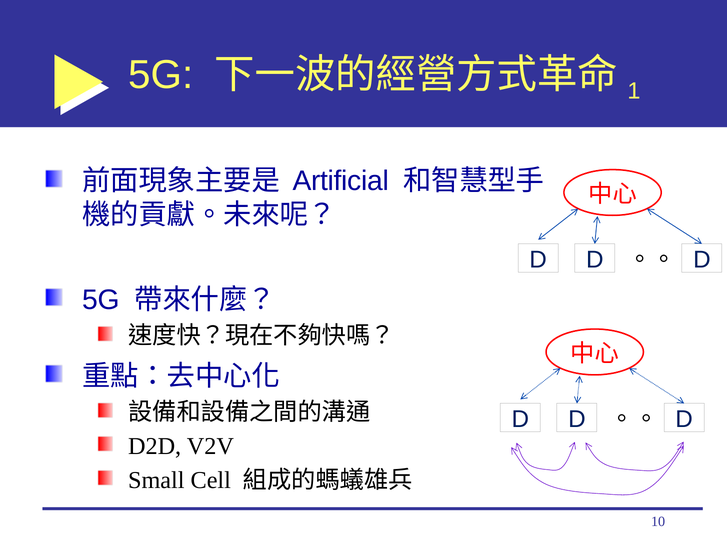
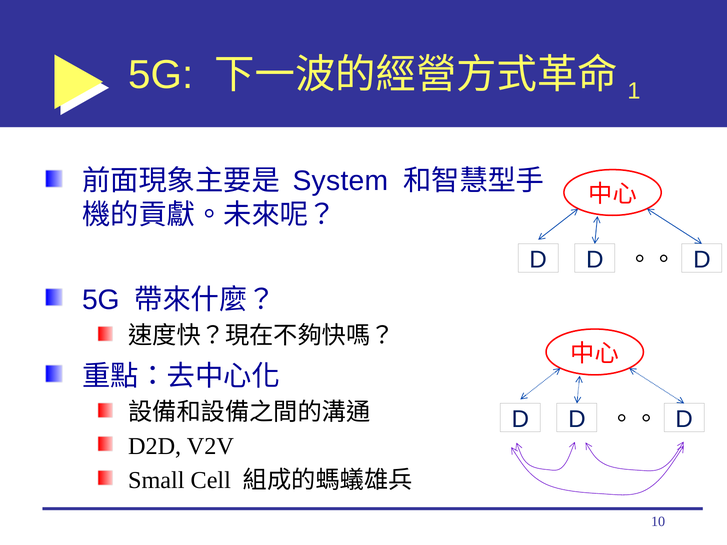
Artificial: Artificial -> System (341, 181)
